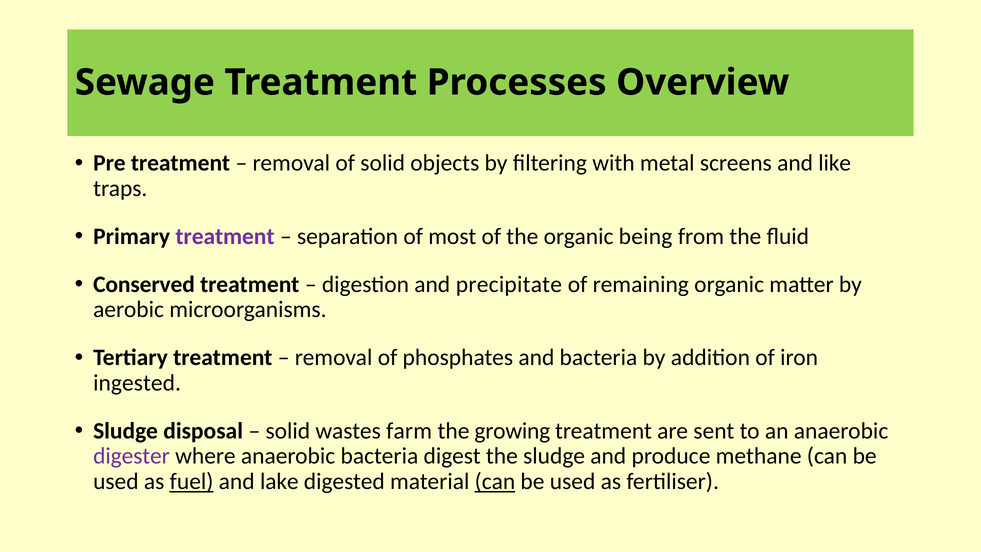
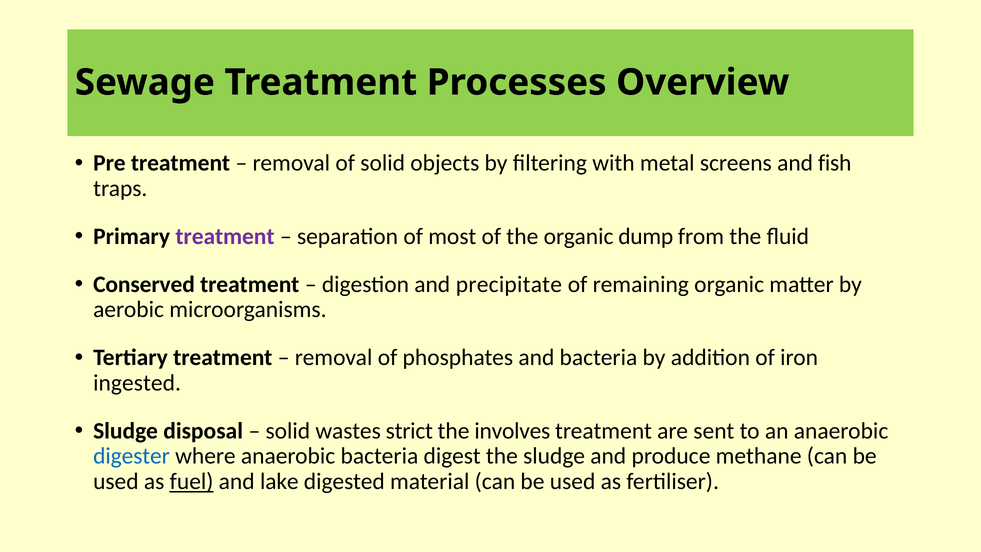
like: like -> fish (835, 163)
being: being -> dump (646, 236)
farm: farm -> strict (409, 431)
growing: growing -> involves (512, 431)
digester colour: purple -> blue (132, 456)
can underline: present -> none (495, 481)
